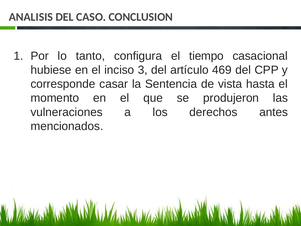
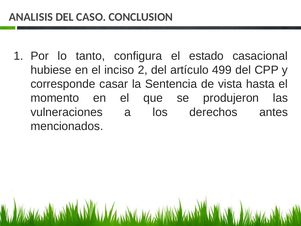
tiempo: tiempo -> estado (206, 56)
3: 3 -> 2 (143, 70)
469: 469 -> 499 (222, 70)
